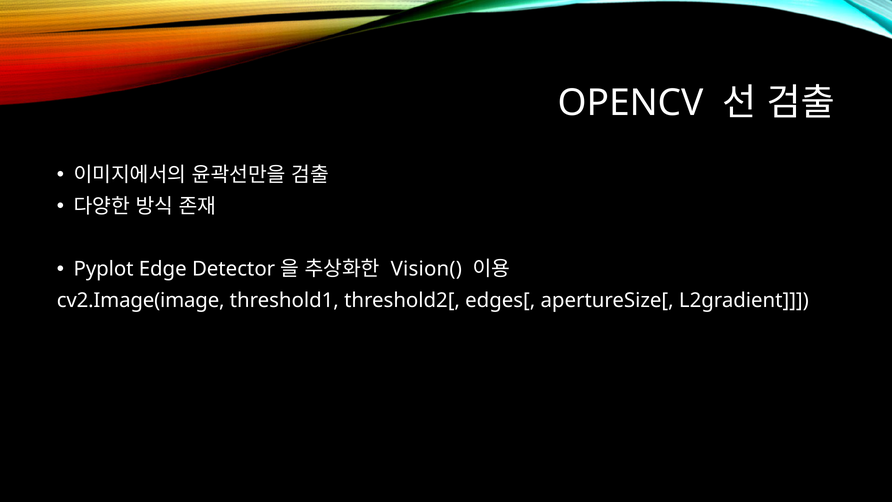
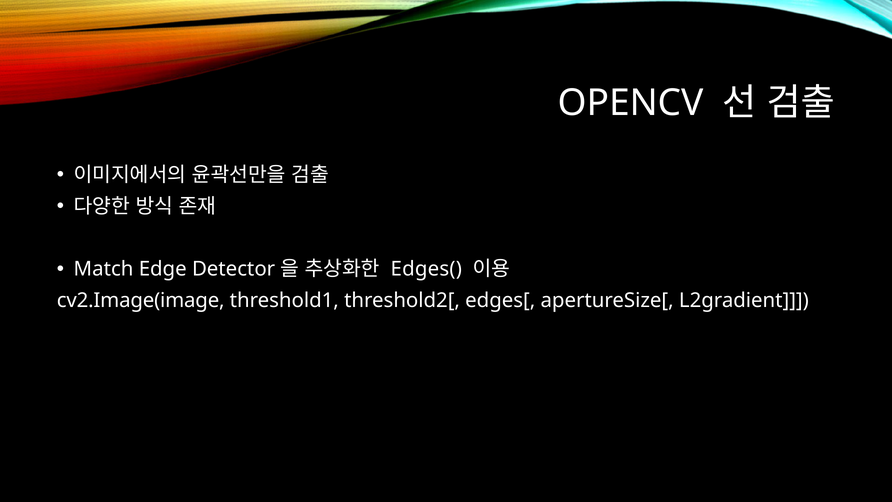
Pyplot: Pyplot -> Match (104, 269)
Vision(: Vision( -> Edges( (426, 269)
